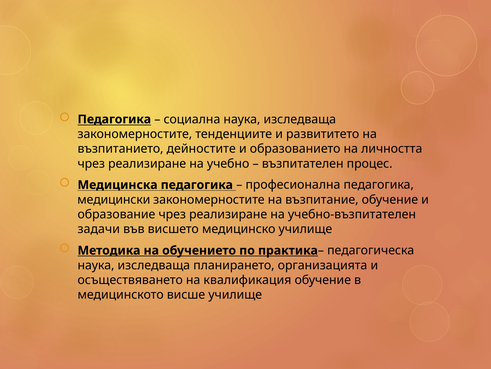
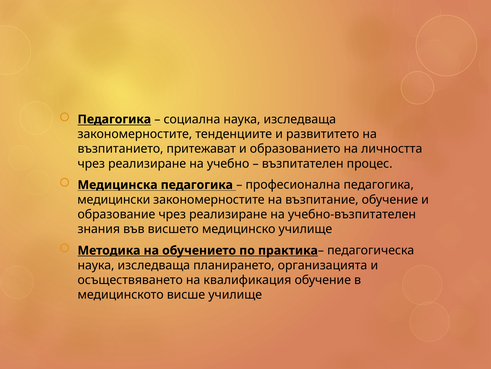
дейностите: дейностите -> притежават (201, 149)
задачи: задачи -> знания (99, 229)
